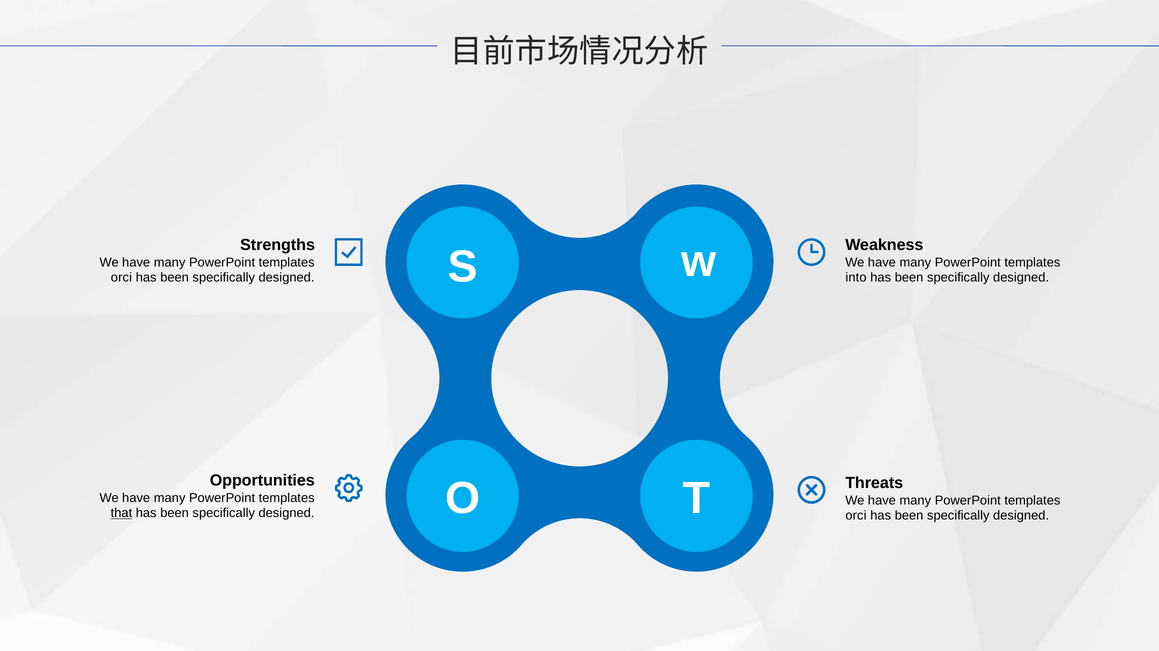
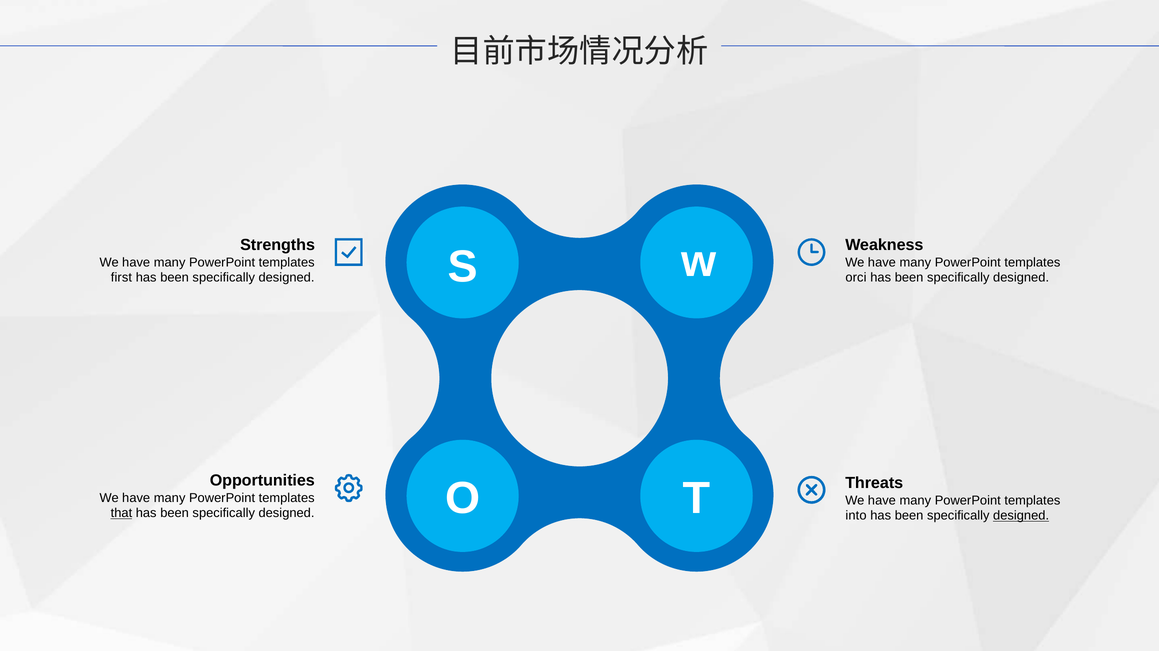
orci: orci -> first (121, 278)
into: into -> orci (856, 278)
orci: orci -> into (856, 516)
designed underline: none -> present (1021, 516)
